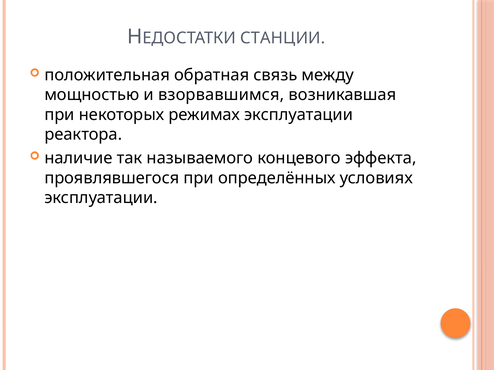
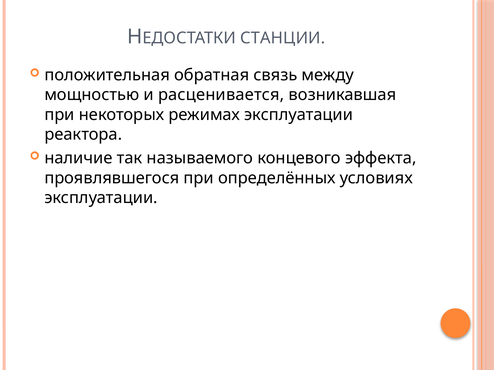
взорвавшимся: взорвавшимся -> расценивается (221, 95)
